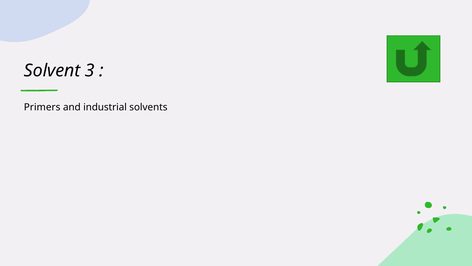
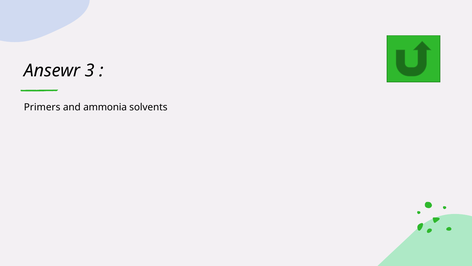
Solvent: Solvent -> Ansewr (52, 71)
industrial: industrial -> ammonia (105, 107)
